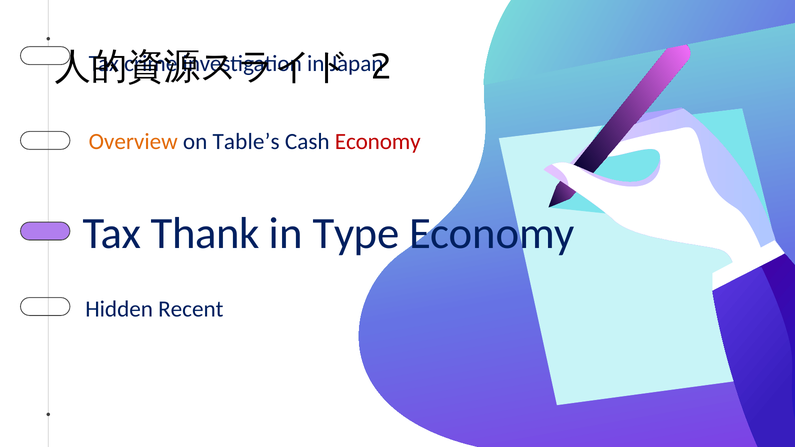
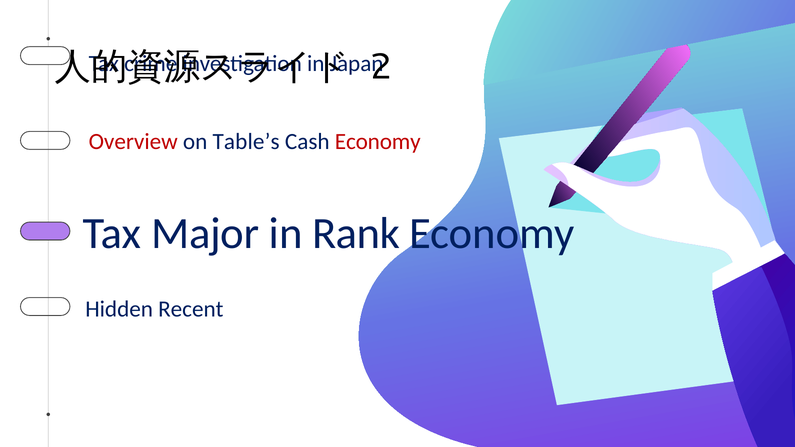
Overview colour: orange -> red (133, 142)
Thank: Thank -> Major (205, 234)
Type: Type -> Rank (356, 234)
